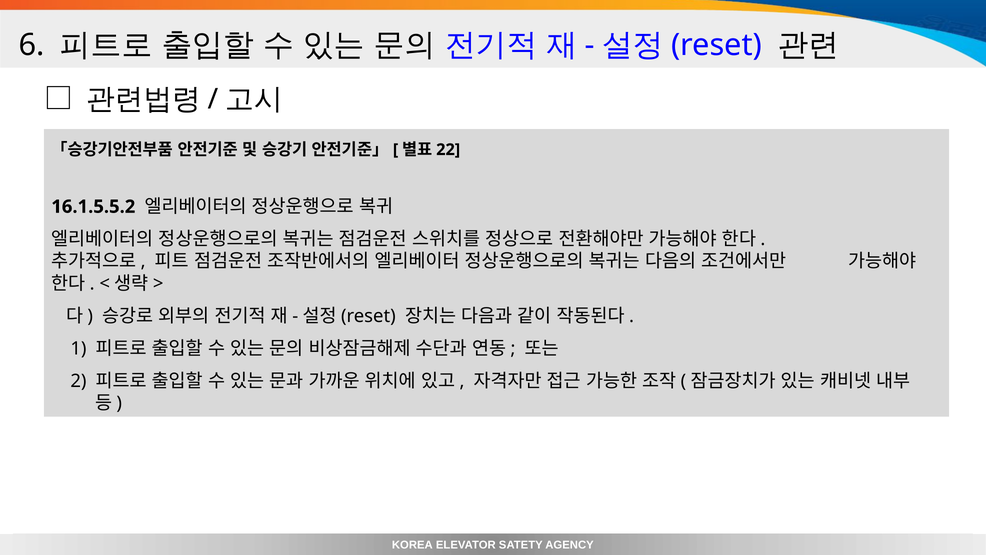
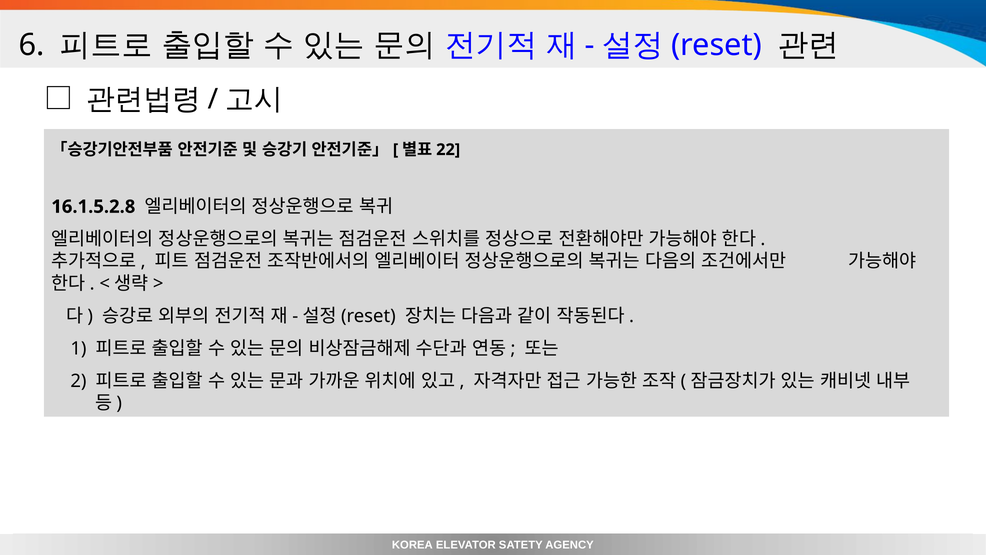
16.1.5.5.2: 16.1.5.5.2 -> 16.1.5.2.8 (93, 207)
